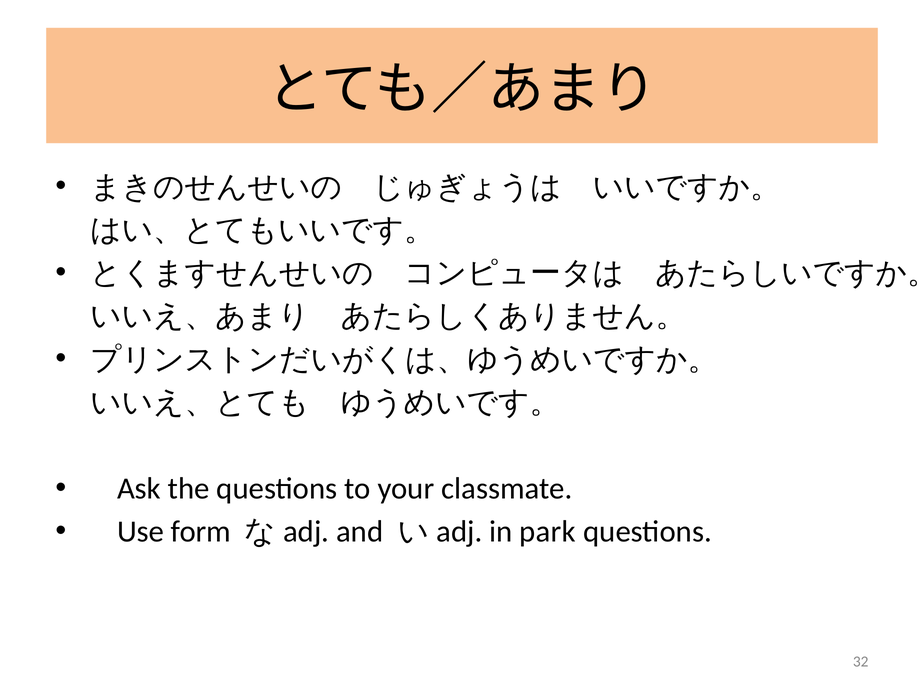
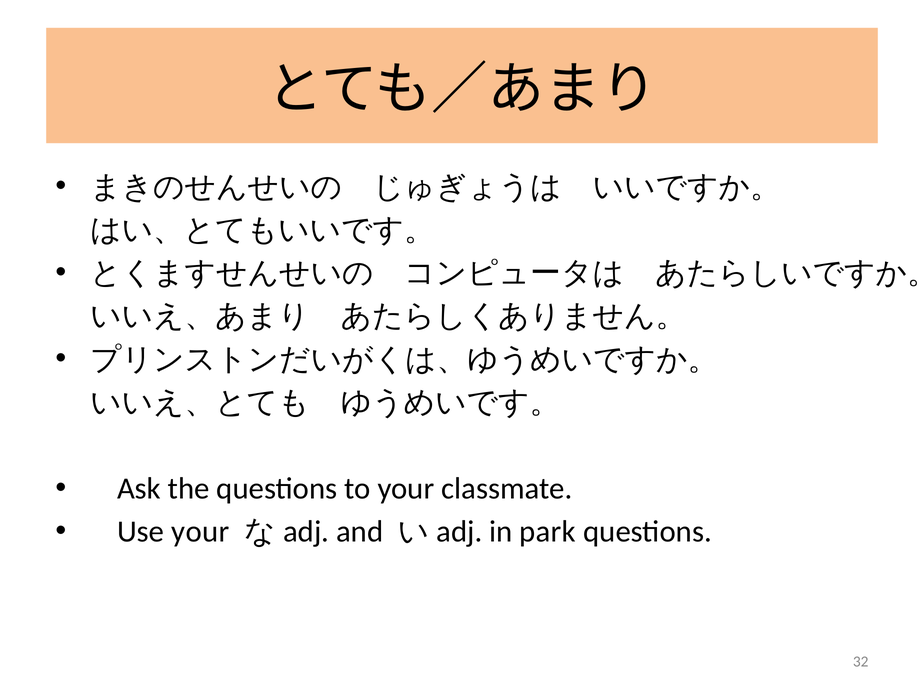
Use form: form -> your (200, 532)
